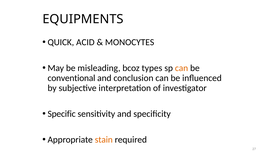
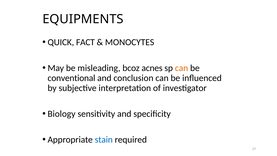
ACID: ACID -> FACT (85, 42)
types: types -> acnes (152, 68)
Specific: Specific -> Biology (62, 114)
stain colour: orange -> blue (104, 139)
